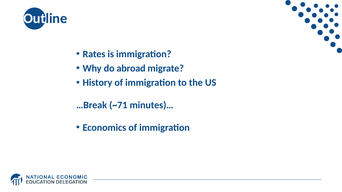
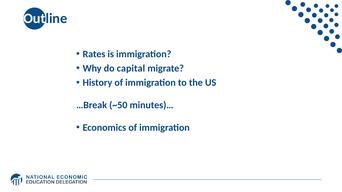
abroad: abroad -> capital (131, 68)
~71: ~71 -> ~50 (118, 105)
